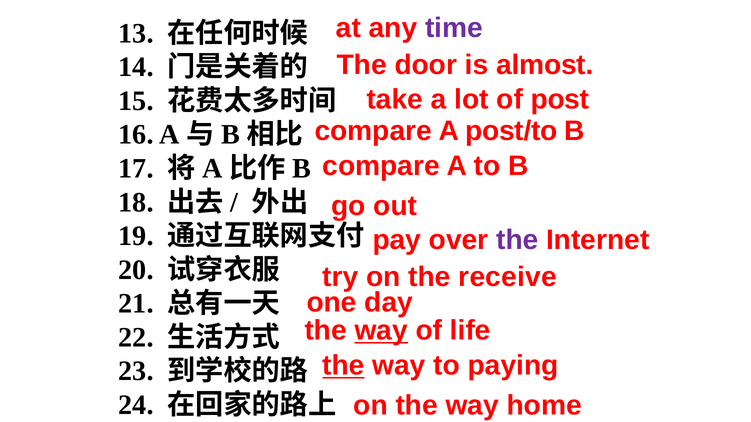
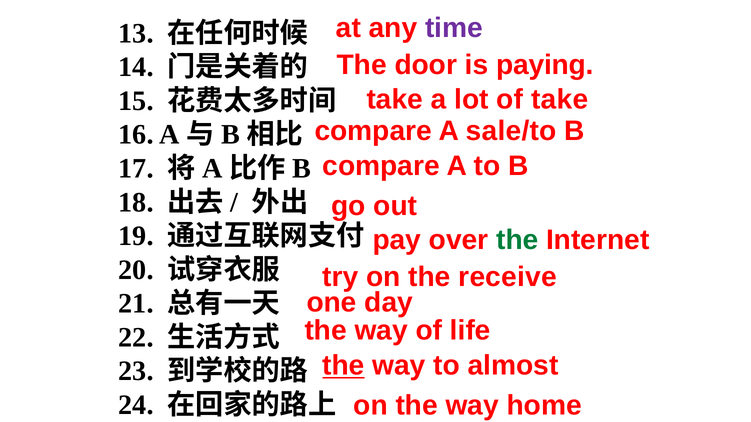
almost: almost -> paying (545, 65)
of post: post -> take (560, 100)
post/to: post/to -> sale/to (511, 131)
the colour: purple -> green (517, 240)
way underline: present -> none (381, 331)
paying: paying -> almost (513, 366)
